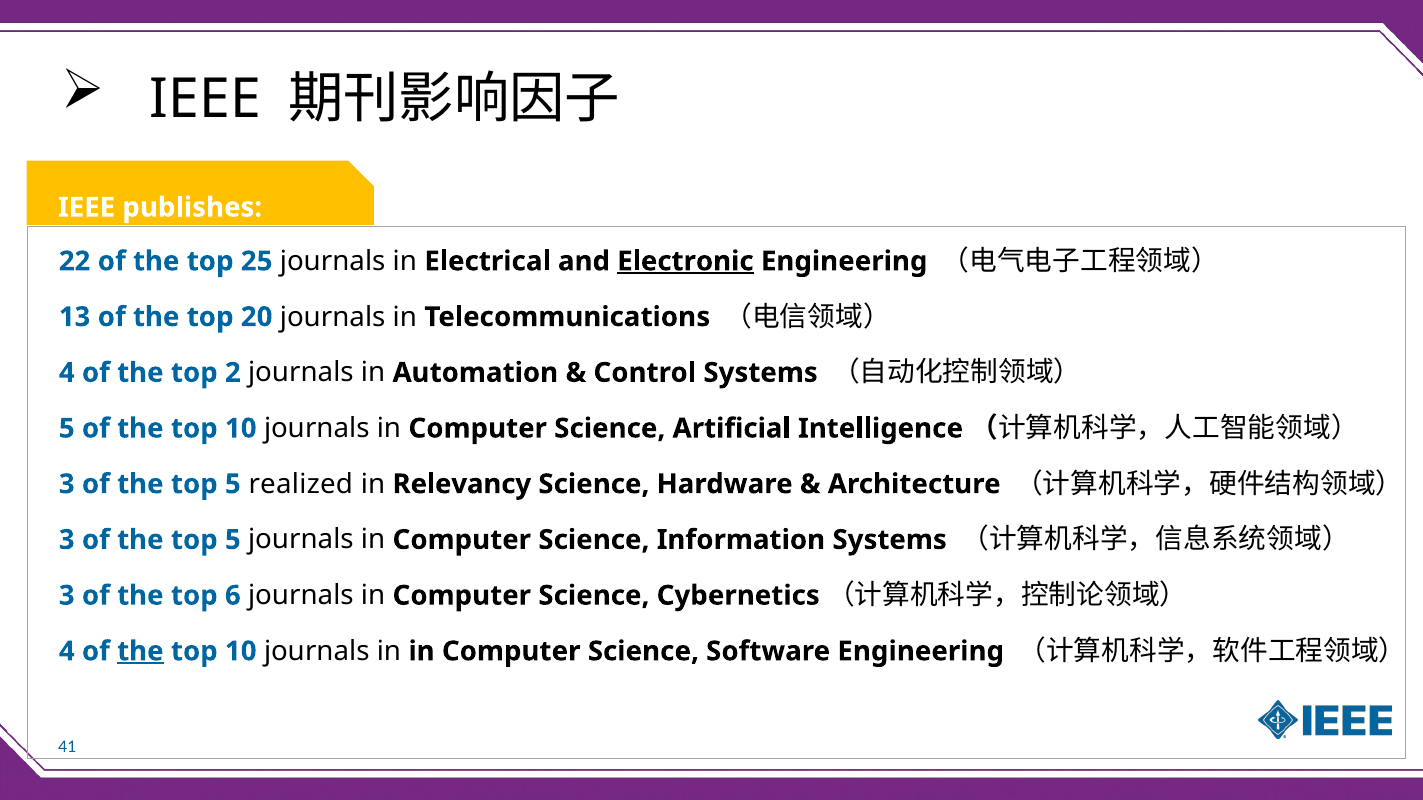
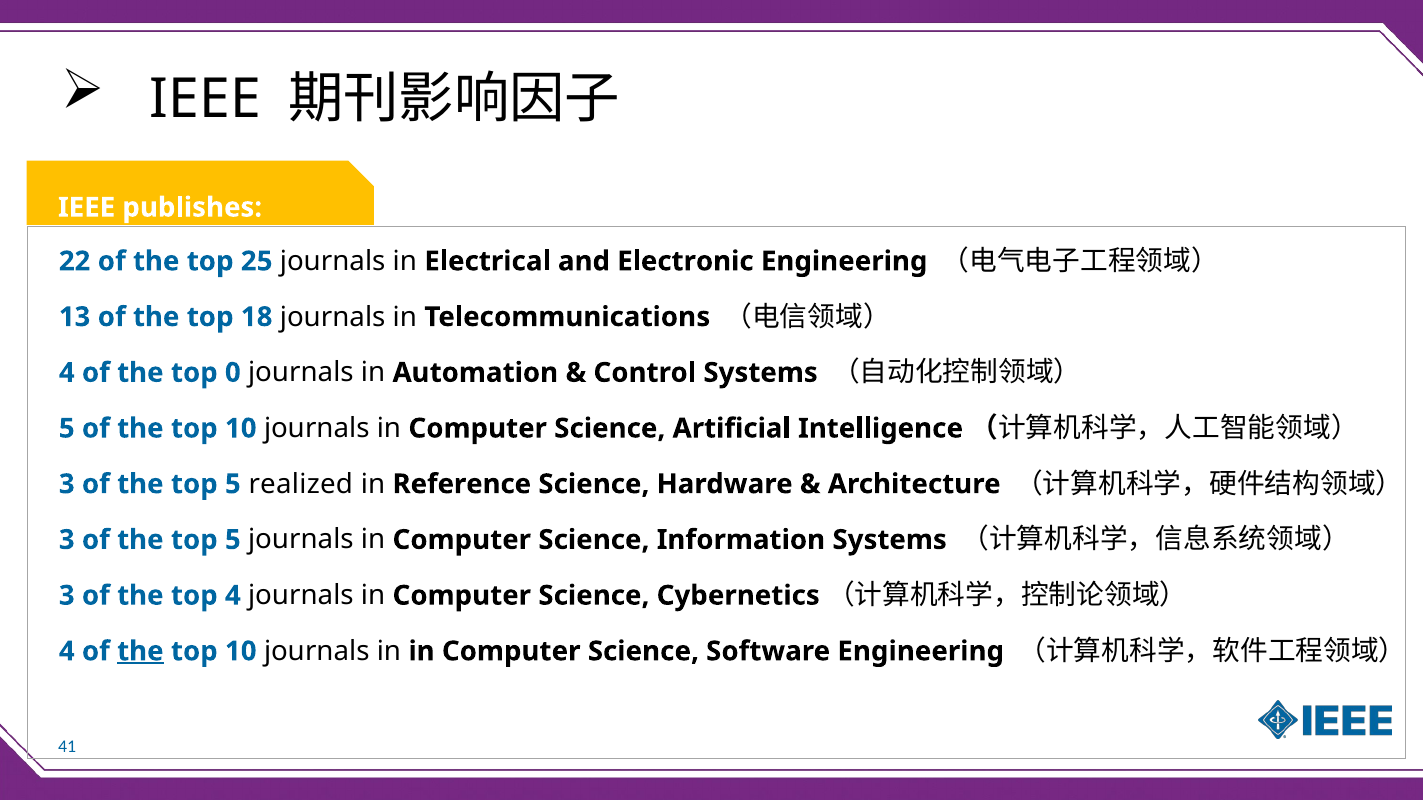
Electronic underline: present -> none (685, 261)
20: 20 -> 18 (257, 317)
2: 2 -> 0 (233, 373)
Relevancy: Relevancy -> Reference (462, 484)
top 6: 6 -> 4 (233, 596)
